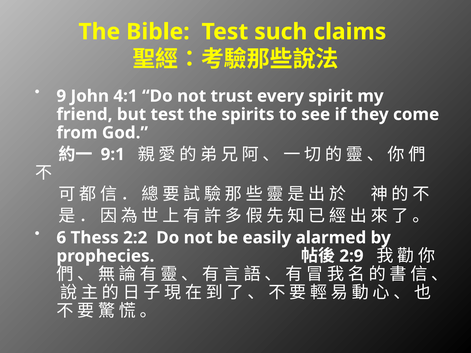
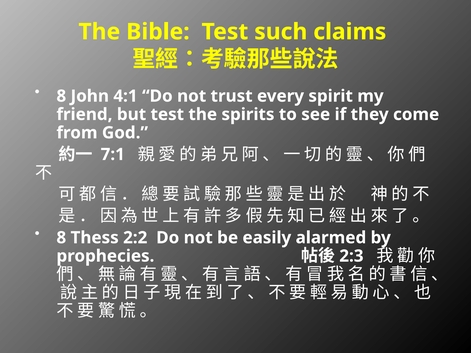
9: 9 -> 8 (61, 96)
9:1: 9:1 -> 7:1 (113, 155)
6: 6 -> 8 (61, 238)
2:9: 2:9 -> 2:3 (351, 256)
